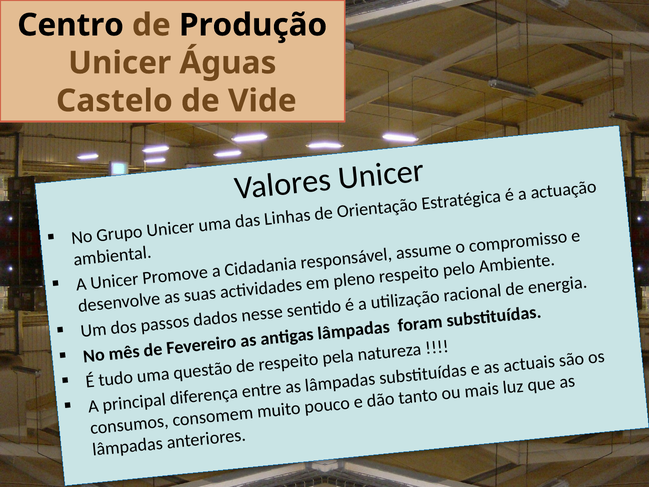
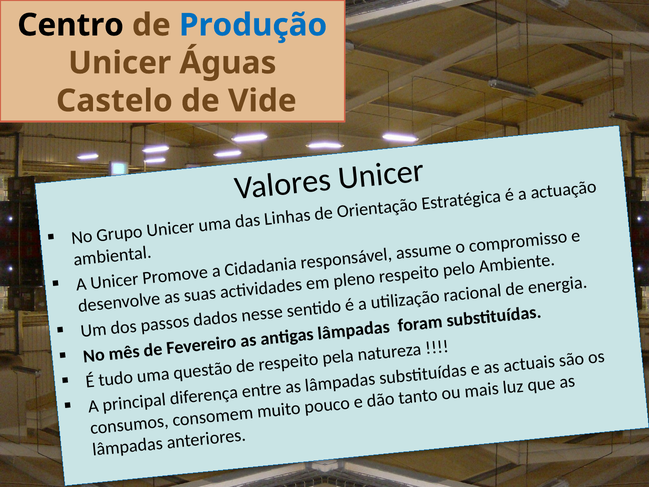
Produção colour: black -> blue (253, 25)
